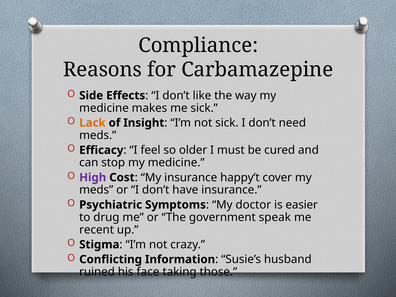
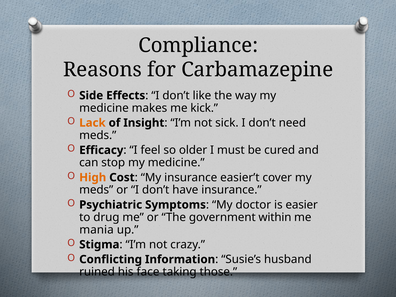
me sick: sick -> kick (204, 108)
High colour: purple -> orange (93, 177)
happy’t: happy’t -> easier’t (240, 177)
speak: speak -> within (275, 217)
recent: recent -> mania (97, 230)
